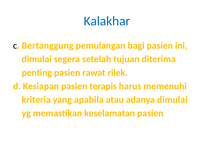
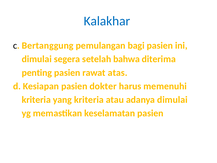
tujuan: tujuan -> bahwa (127, 59)
rilek: rilek -> atas (118, 73)
terapis: terapis -> dokter (103, 86)
yang apabila: apabila -> kriteria (89, 100)
